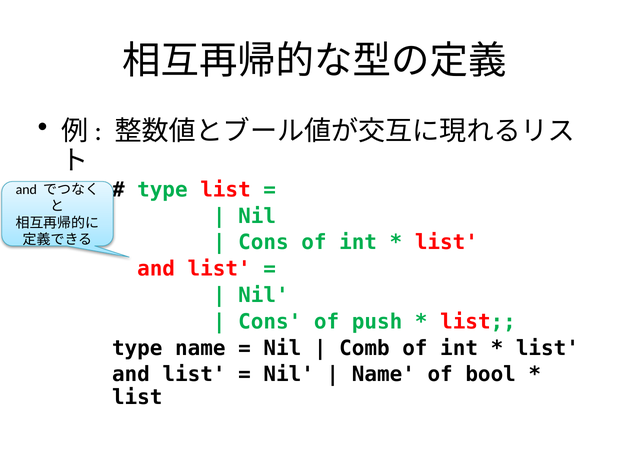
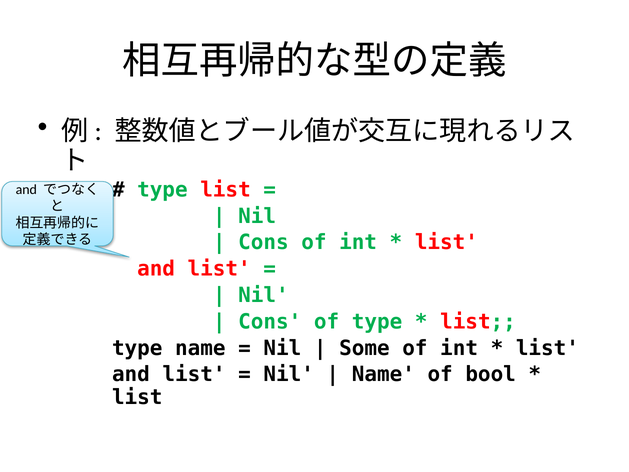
of push: push -> type (377, 322)
Comb: Comb -> Some (364, 348)
